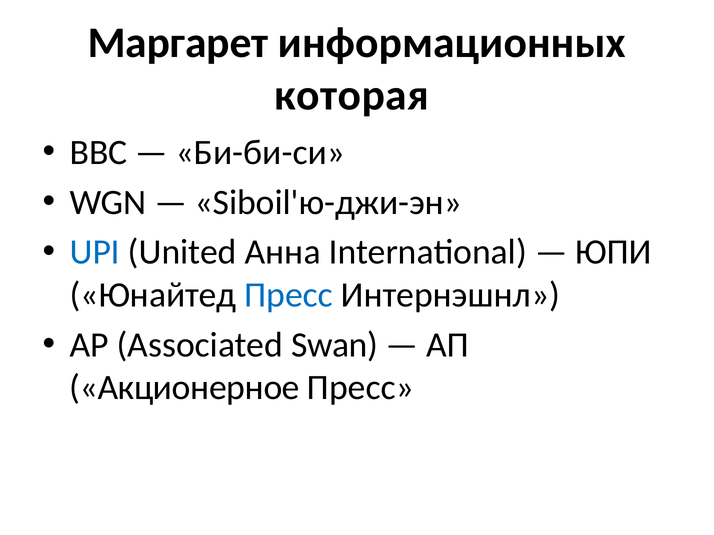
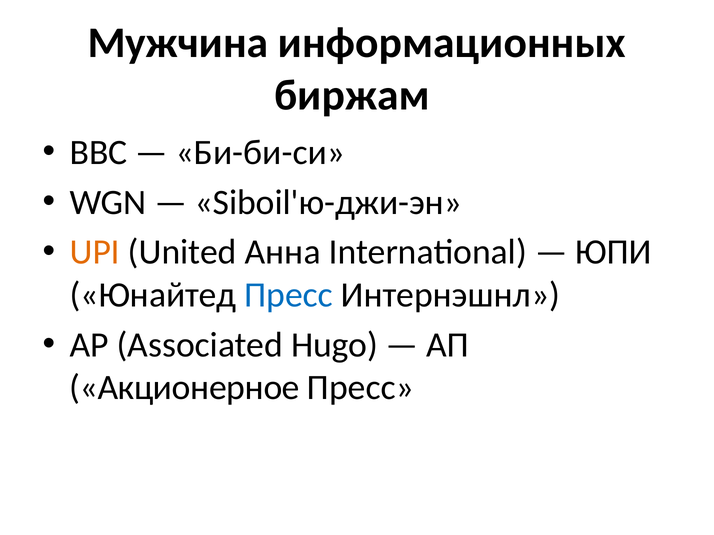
Маргарет: Маргарет -> Мужчина (178, 43)
которая: которая -> биржам (352, 95)
UPI colour: blue -> orange (95, 252)
Swan: Swan -> Hugo (334, 345)
